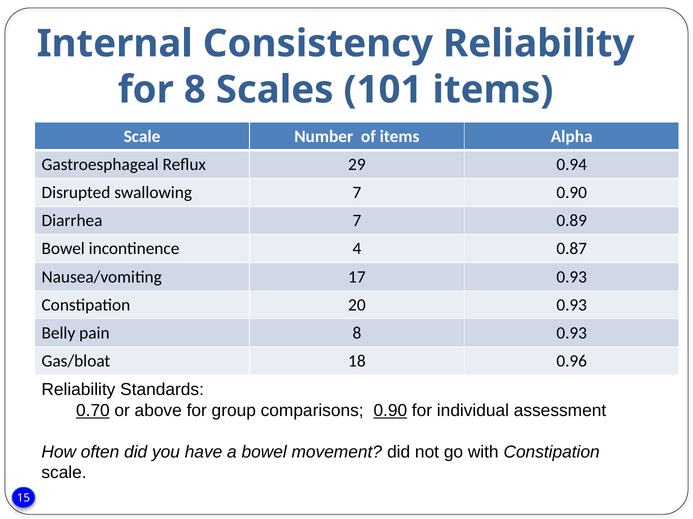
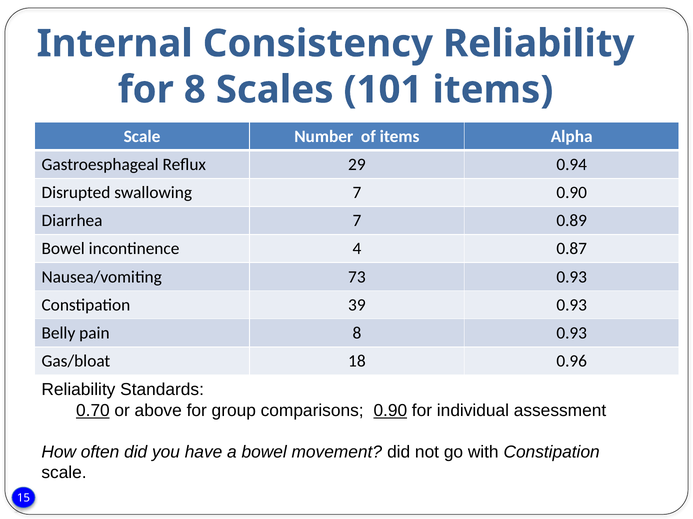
17: 17 -> 73 (357, 277)
20: 20 -> 39 (357, 305)
